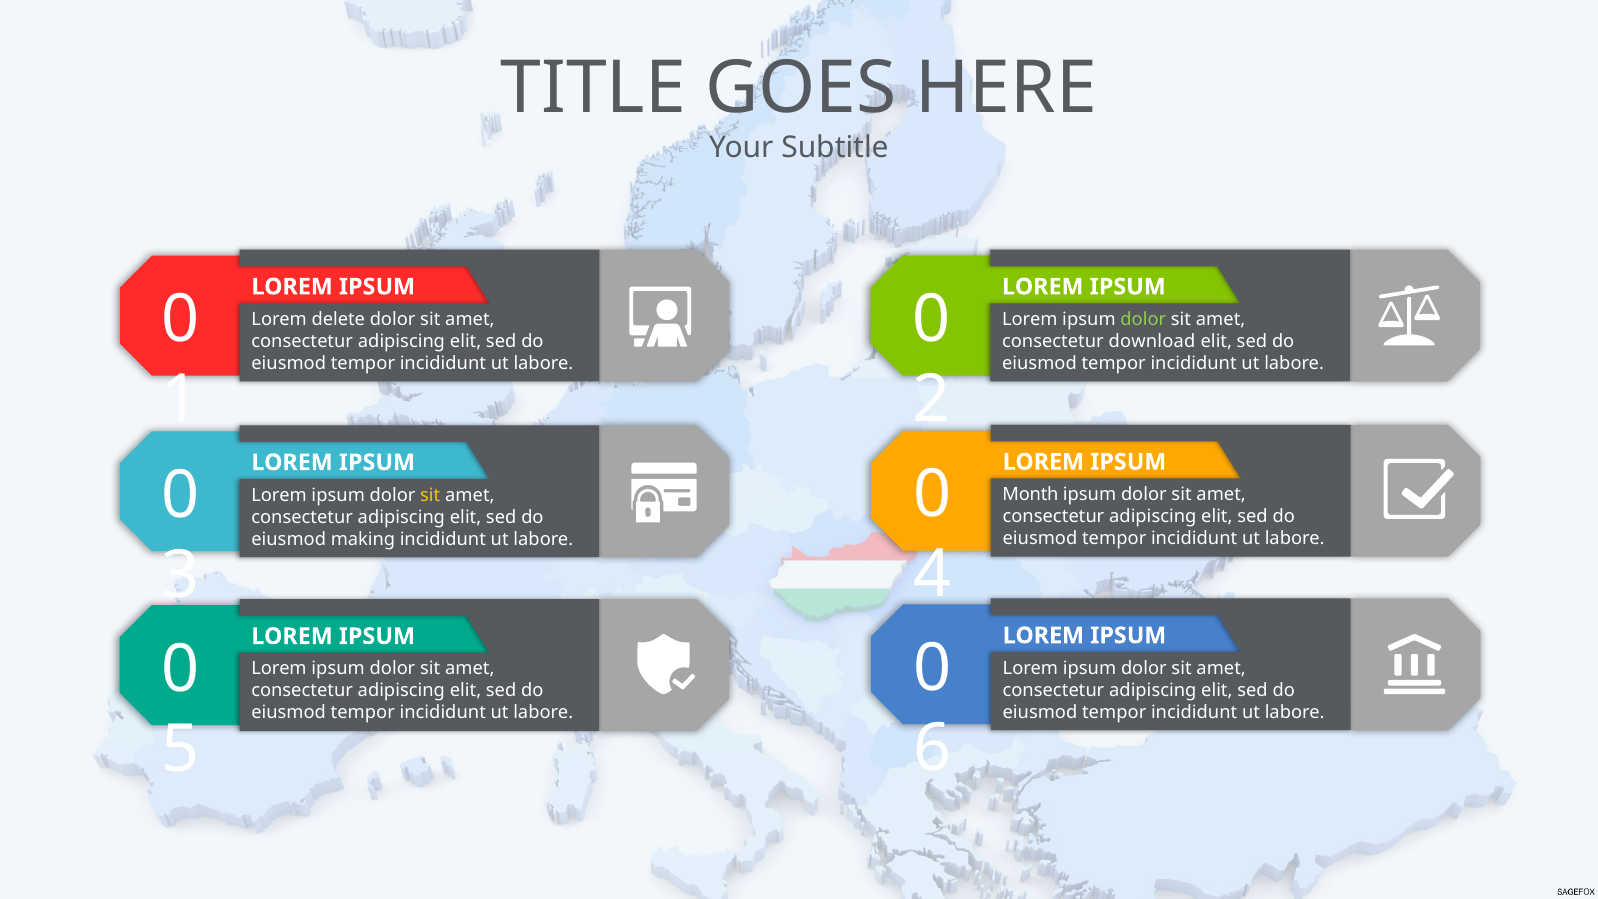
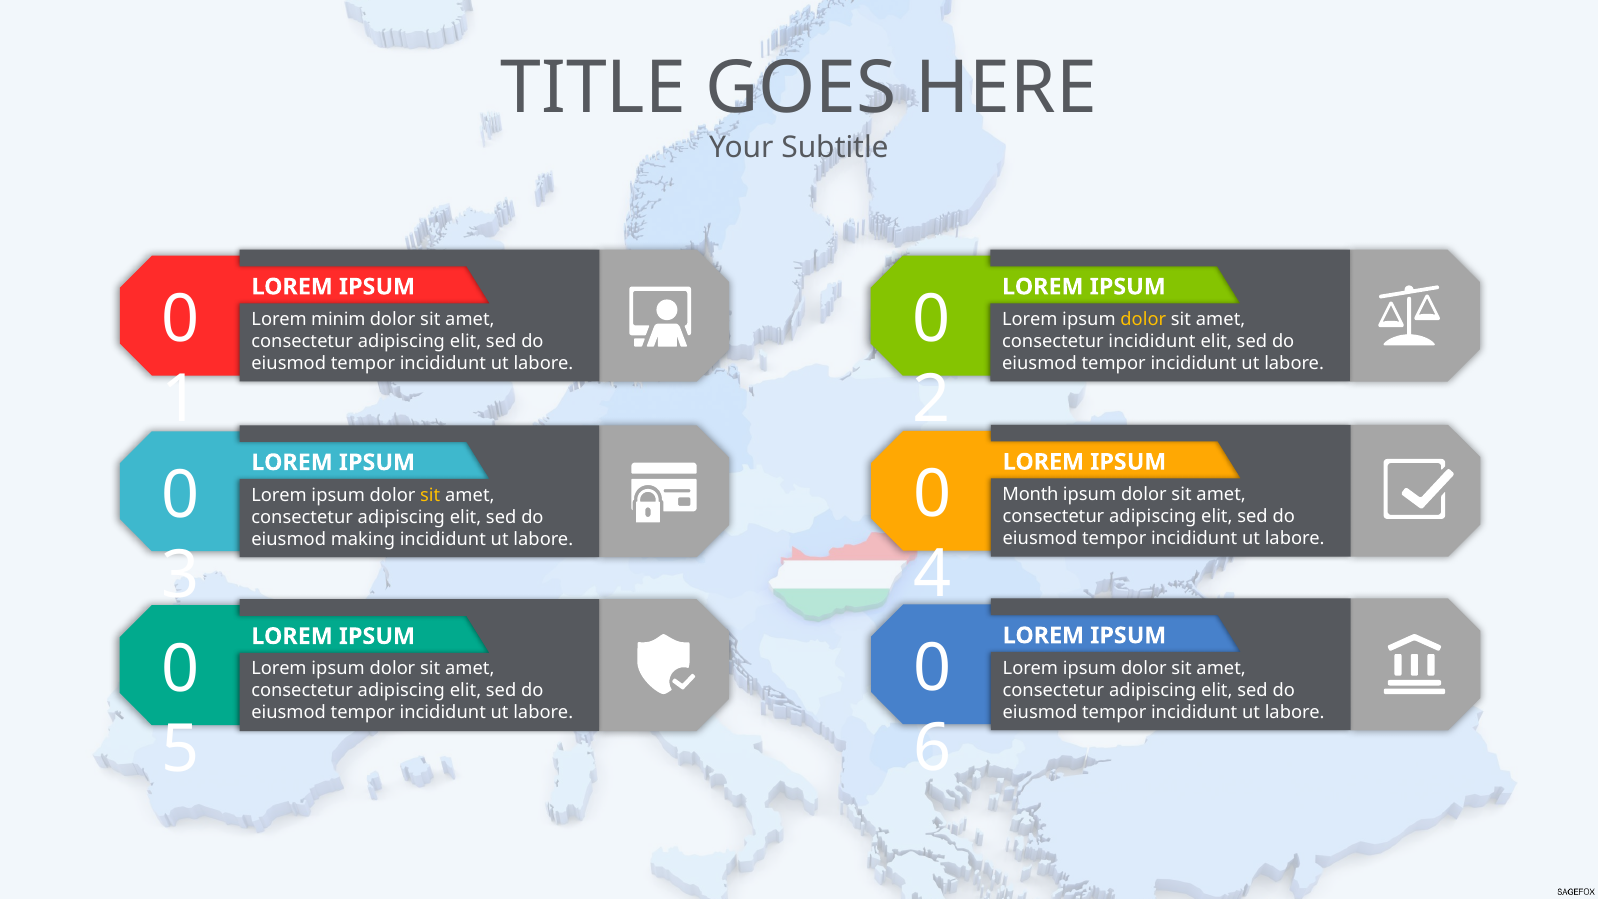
delete: delete -> minim (338, 319)
dolor colour: light green -> yellow (1143, 319)
consectetur download: download -> incididunt (1152, 341)
